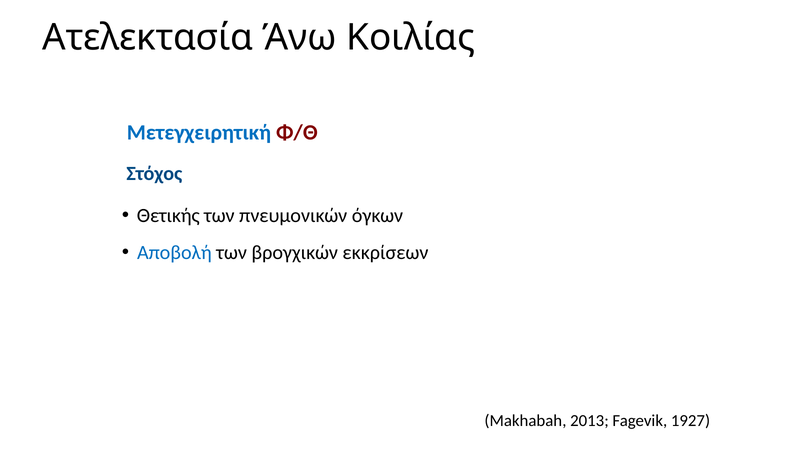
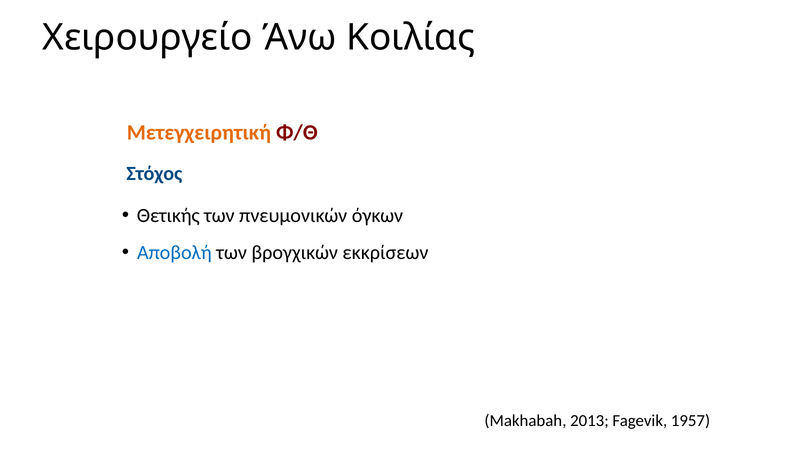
Ατελεκτασία: Ατελεκτασία -> Χειρουργείο (148, 38)
Μετεγχειρητική colour: blue -> orange (199, 133)
1927: 1927 -> 1957 (691, 421)
